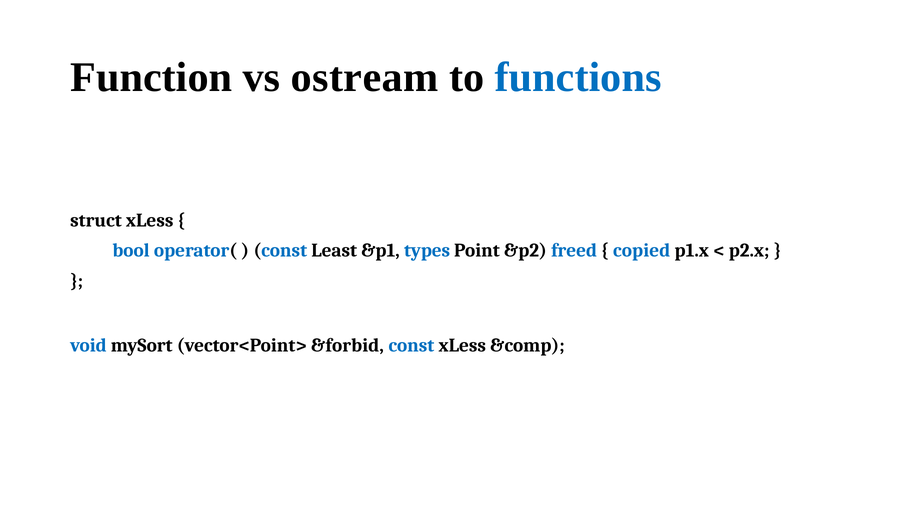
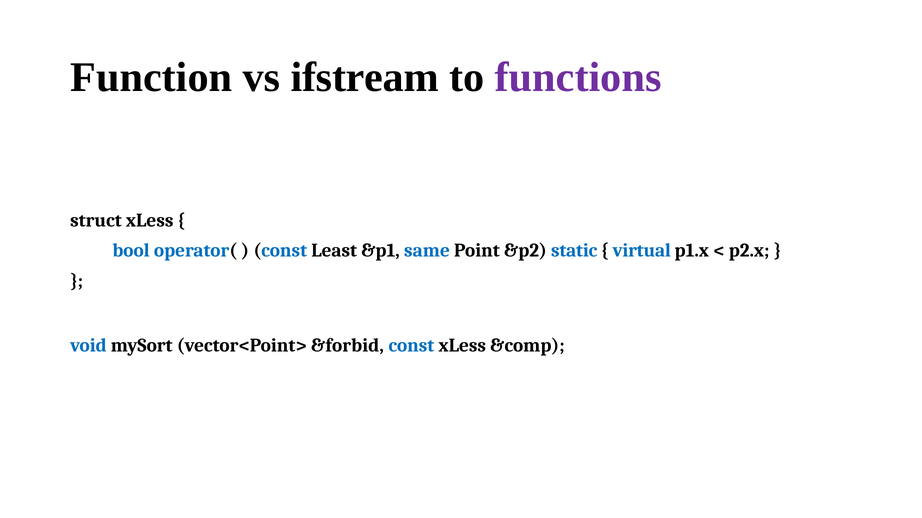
ostream: ostream -> ifstream (365, 77)
functions colour: blue -> purple (578, 77)
types: types -> same (427, 251)
freed: freed -> static (574, 251)
copied: copied -> virtual (642, 251)
